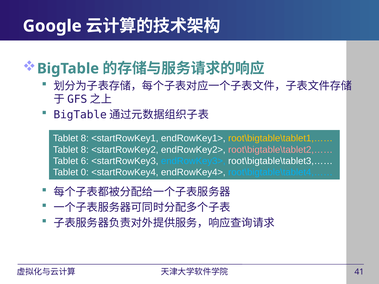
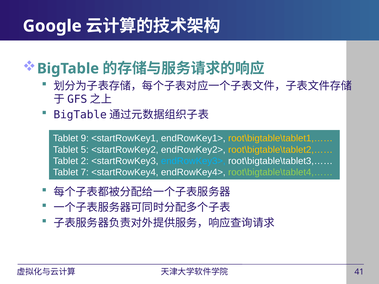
8: 8 -> 9 (85, 138)
8: 8 -> 5 (85, 150)
root\bigtable\tablet2,…… colour: pink -> yellow (280, 150)
6: 6 -> 2 (85, 161)
0: 0 -> 7 (85, 173)
root\bigtable\tablet4,…… colour: light blue -> light green (280, 173)
